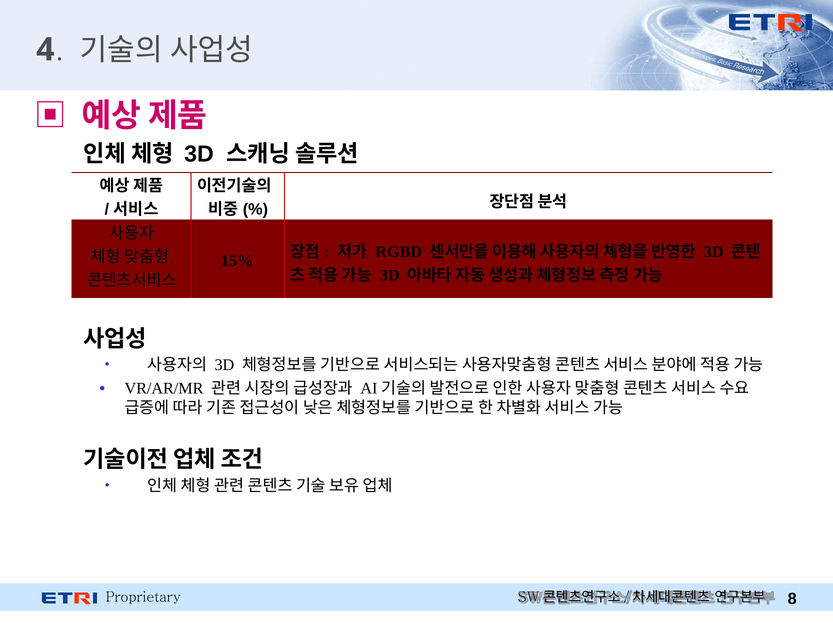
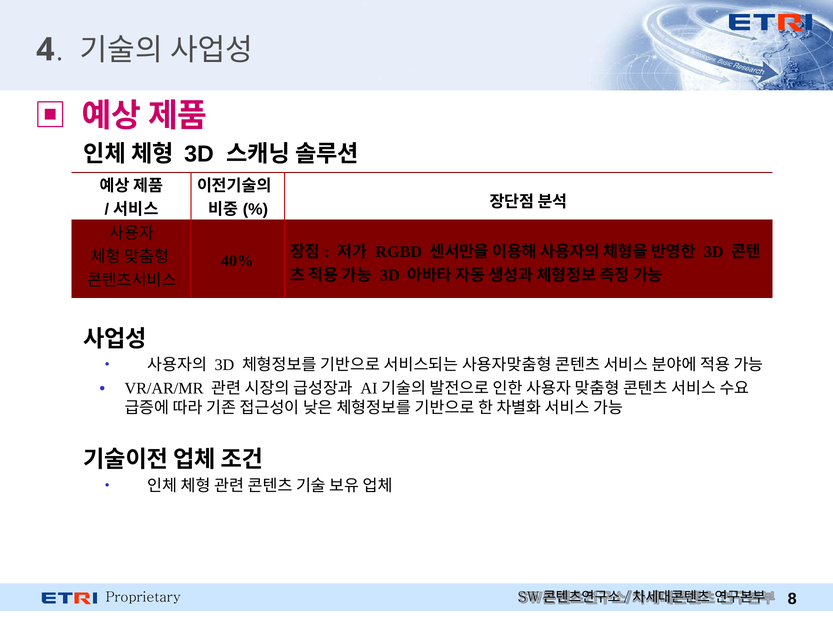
15%: 15% -> 40% (237, 261)
